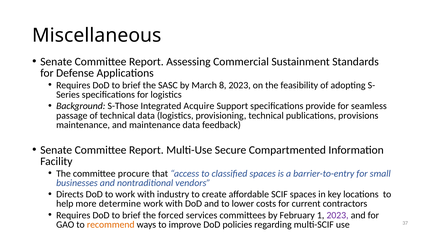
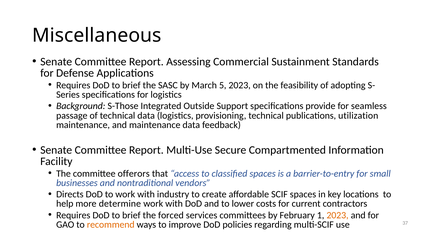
8: 8 -> 5 (223, 85)
Acquire: Acquire -> Outside (199, 106)
provisions: provisions -> utilization (358, 116)
procure: procure -> offerors (134, 174)
2023 colour: purple -> orange (338, 216)
